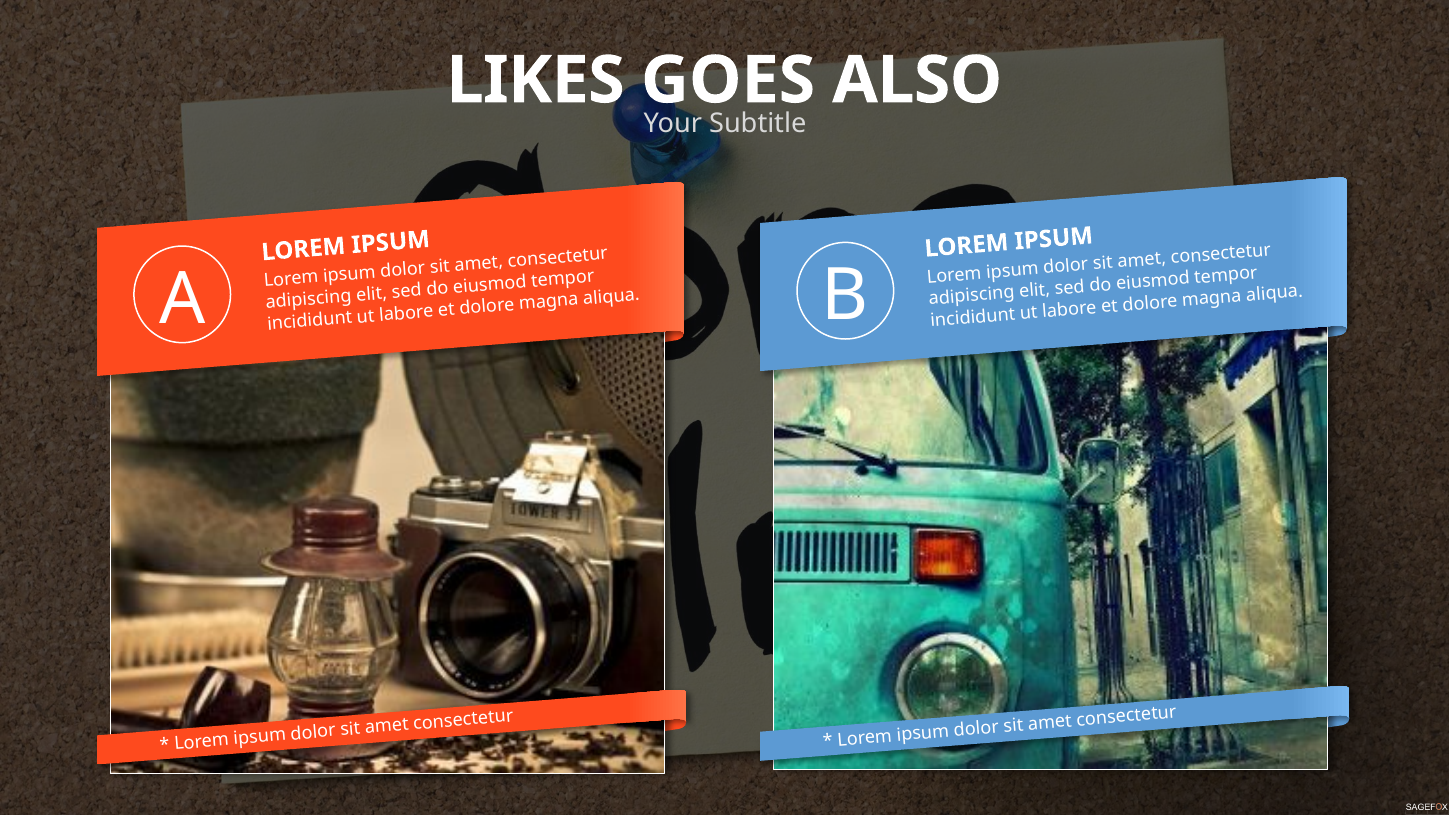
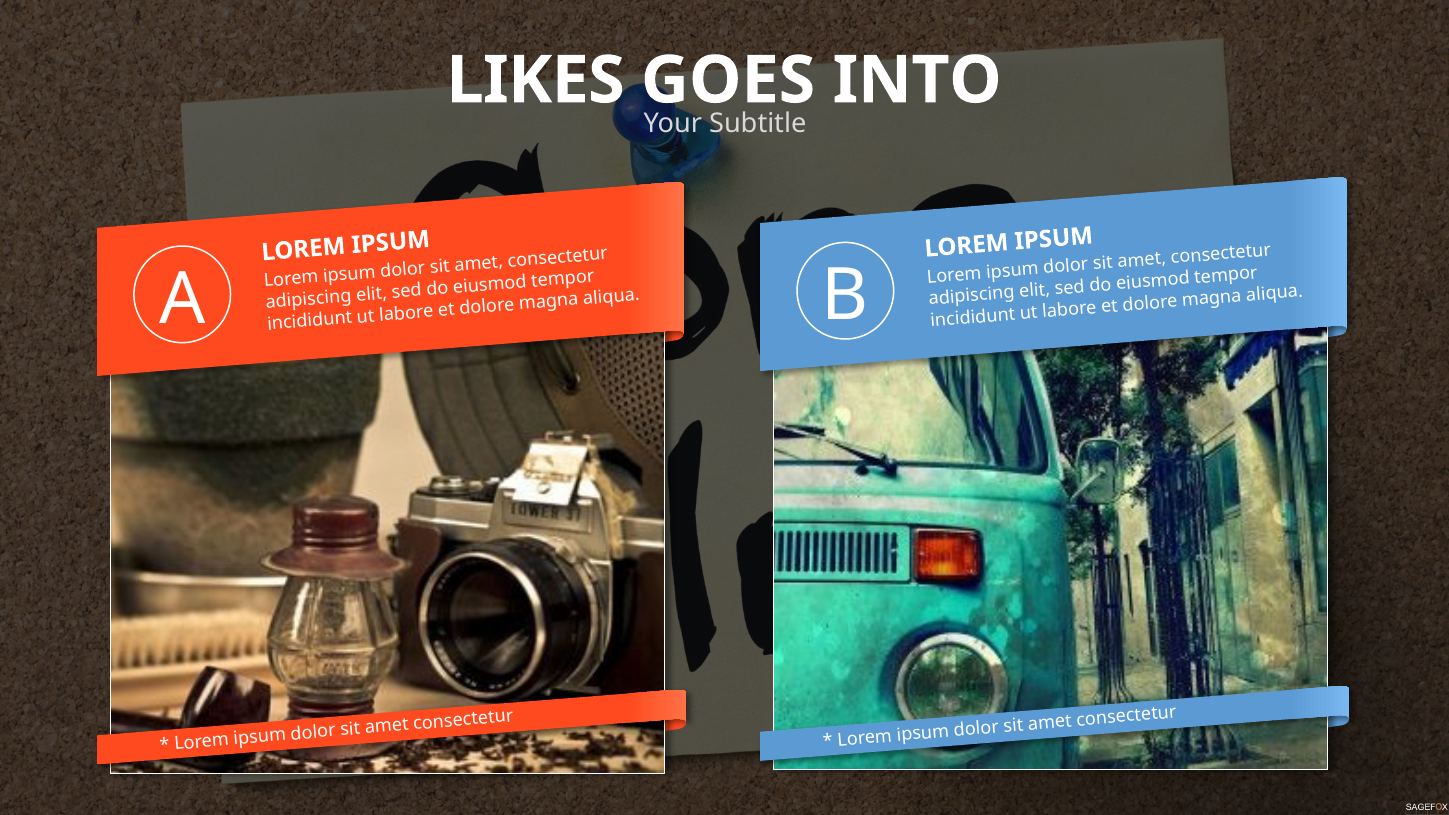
ALSO: ALSO -> INTO (917, 80)
